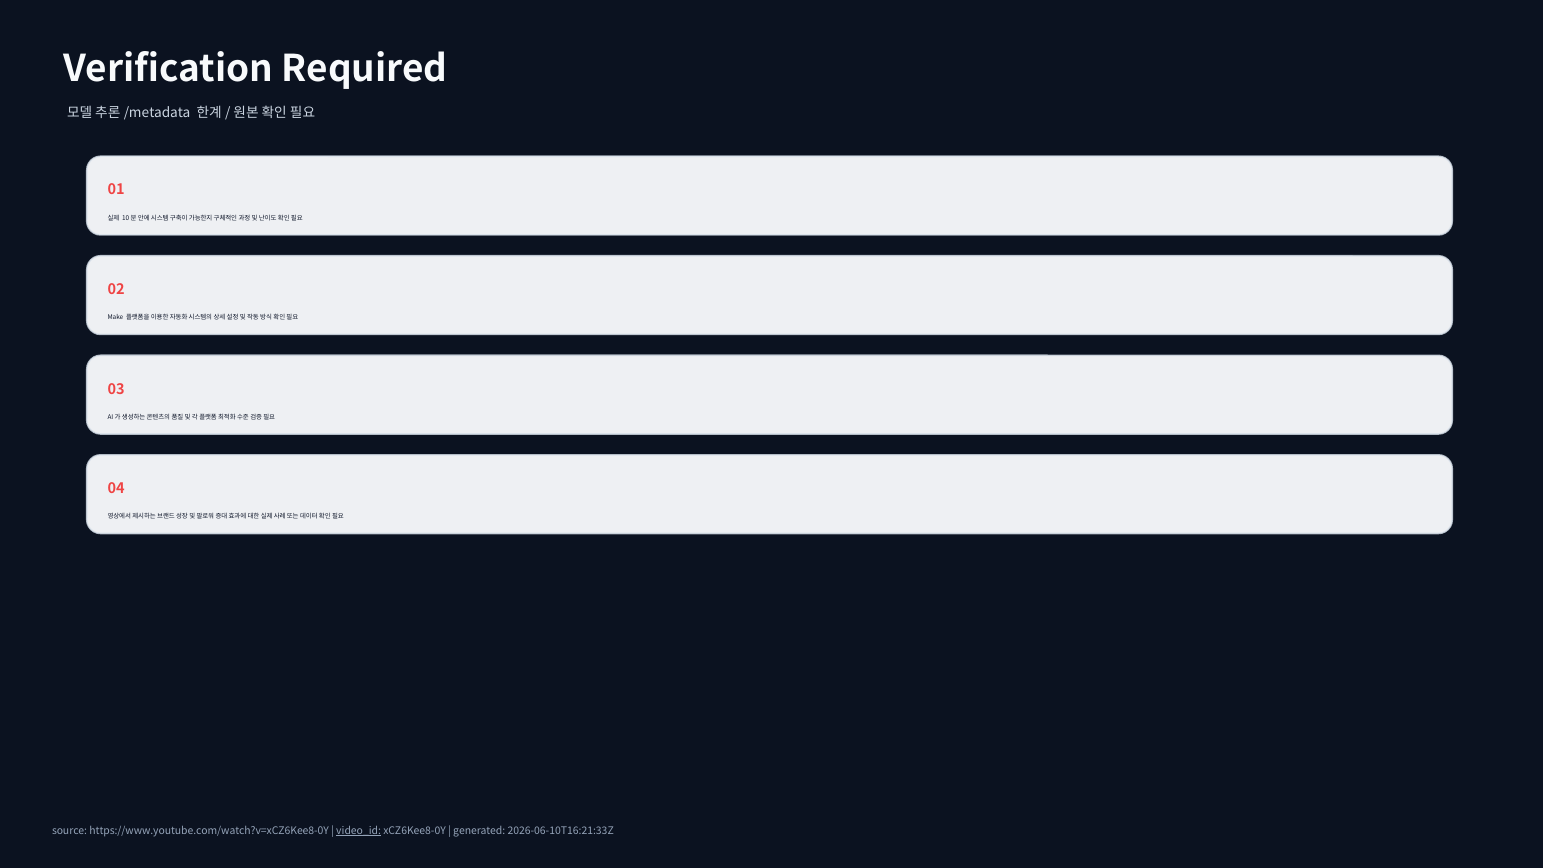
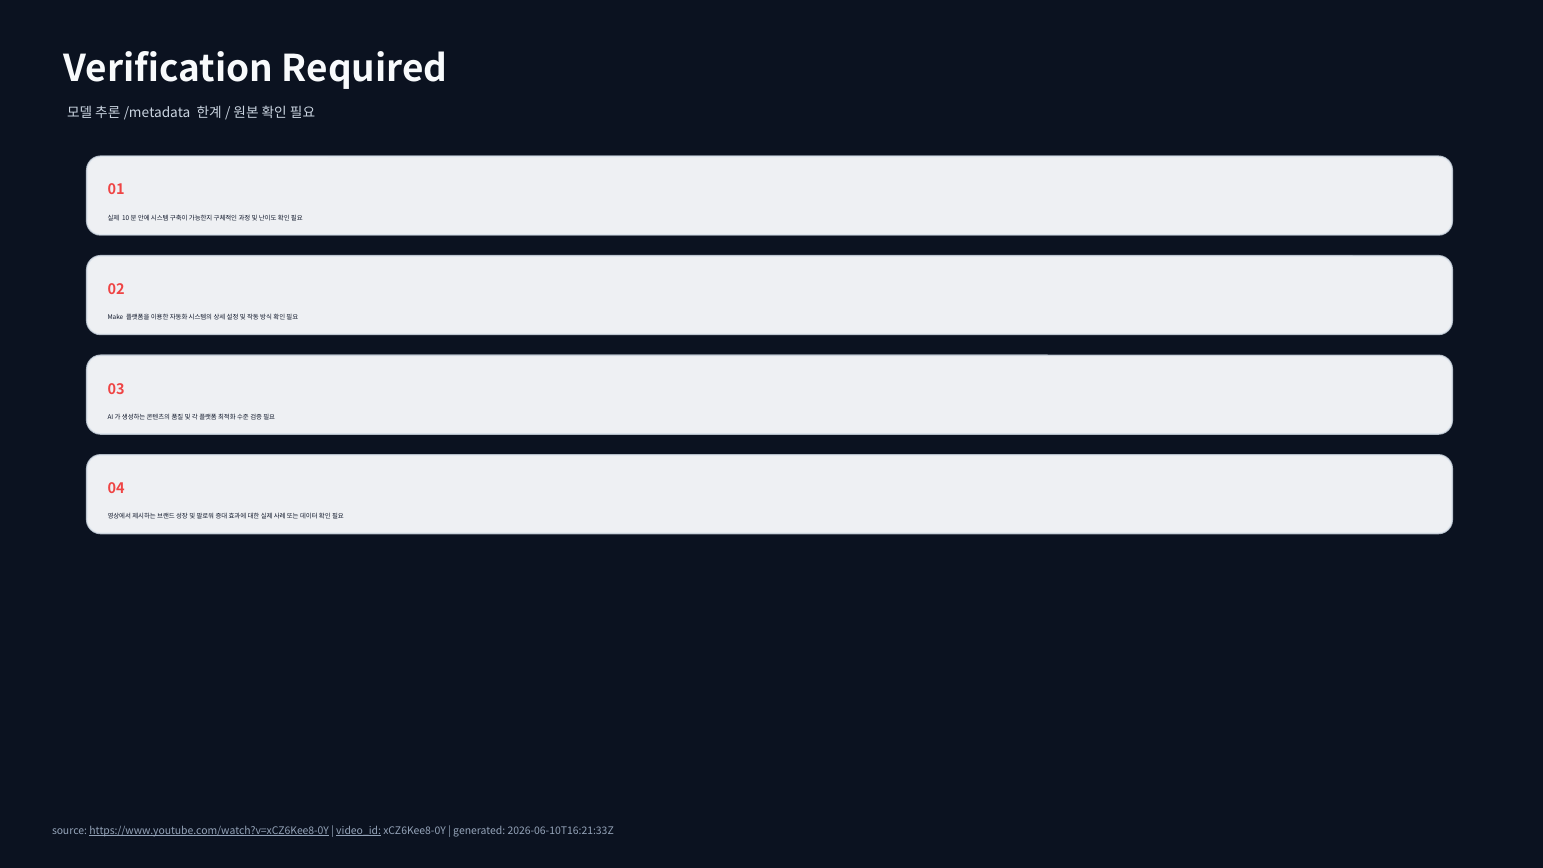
https://www.youtube.com/watch?v=xCZ6Kee8-0Y underline: none -> present (209, 831)
